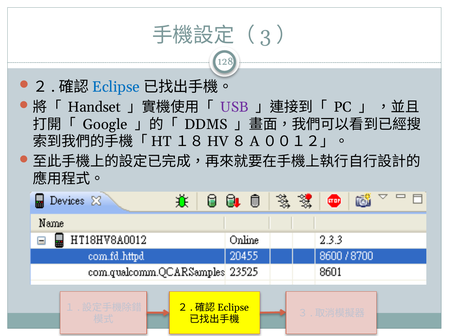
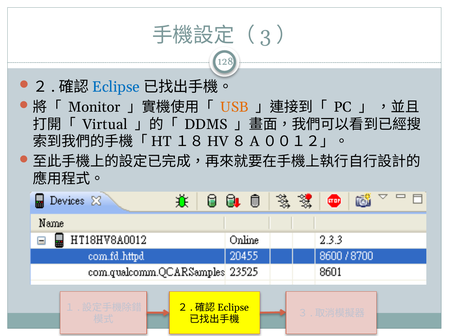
Handset: Handset -> Monitor (94, 107)
USB colour: purple -> orange (234, 107)
Google: Google -> Virtual (105, 125)
